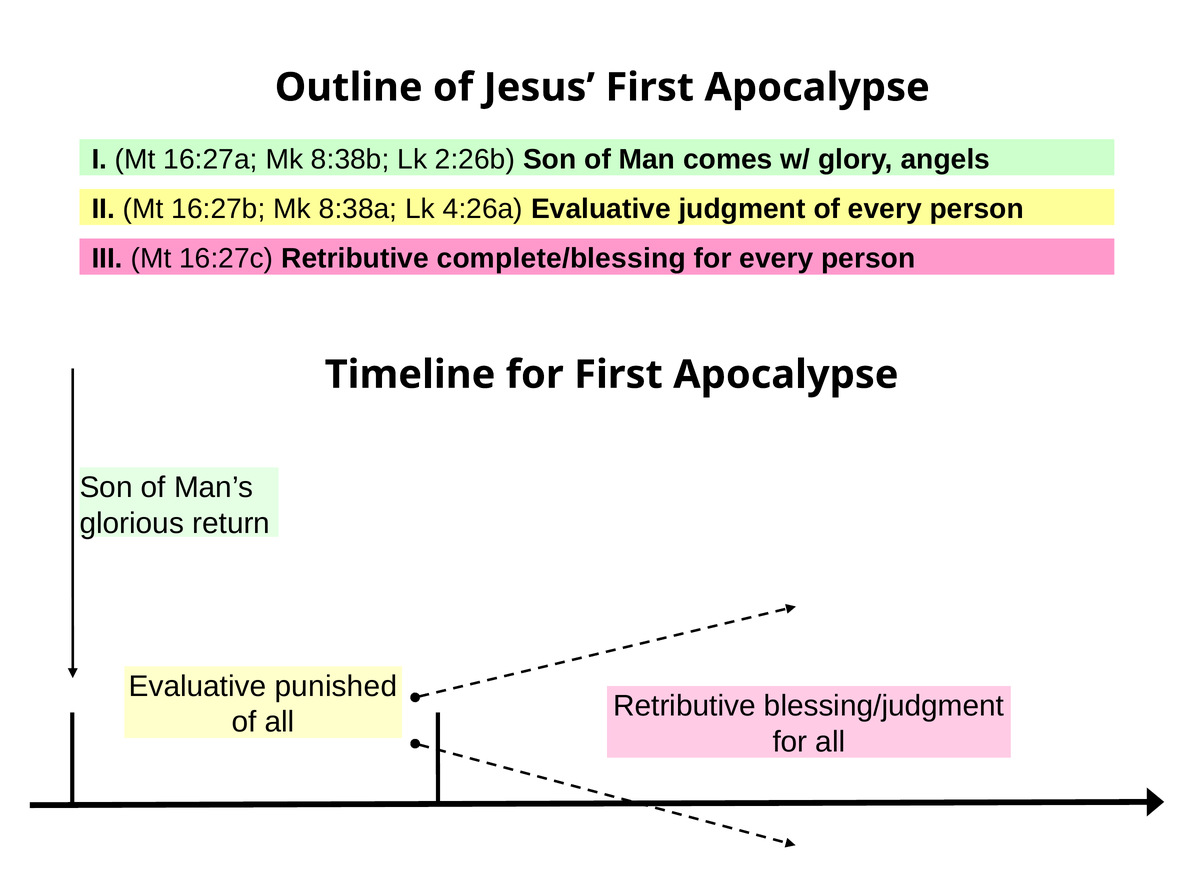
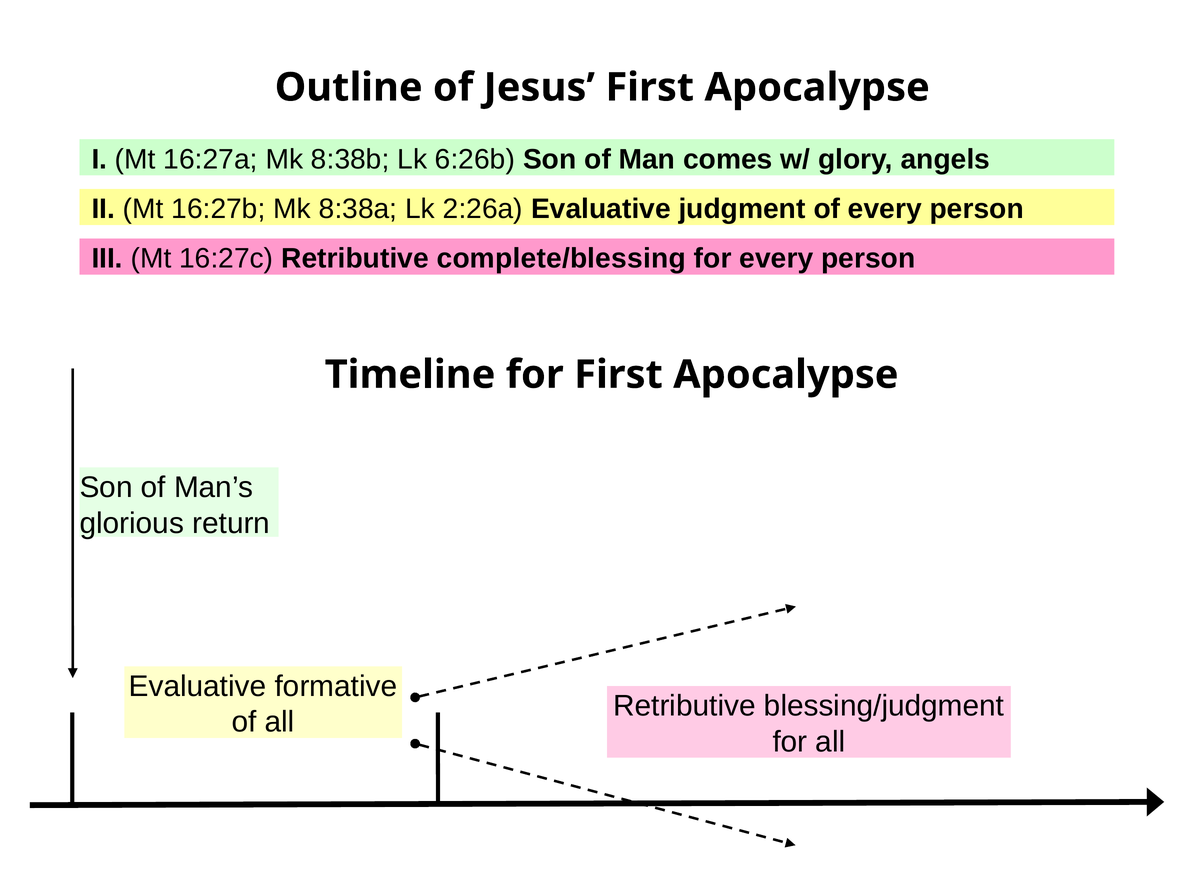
2:26b: 2:26b -> 6:26b (475, 159)
4:26a: 4:26a -> 2:26a (483, 209)
punished: punished -> formative (336, 687)
